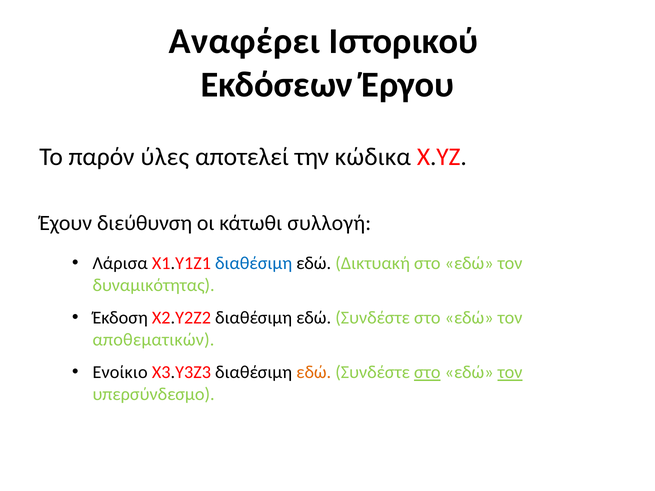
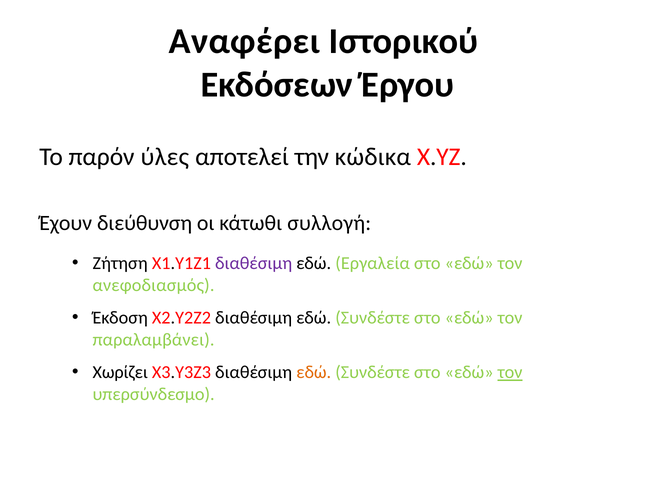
Λάρισα: Λάρισα -> Ζήτηση (120, 263)
διαθέσιμη colour: blue -> purple (254, 263)
Δικτυακή: Δικτυακή -> Εργαλεία (373, 263)
δυναμικότητας: δυναμικότητας -> ανεφοδιασμός (154, 285)
αποθεματικών: αποθεματικών -> παραλαμβάνει (154, 340)
Ενοίκιο: Ενοίκιο -> Χωρίζει (120, 373)
στο underline: present -> none (427, 373)
